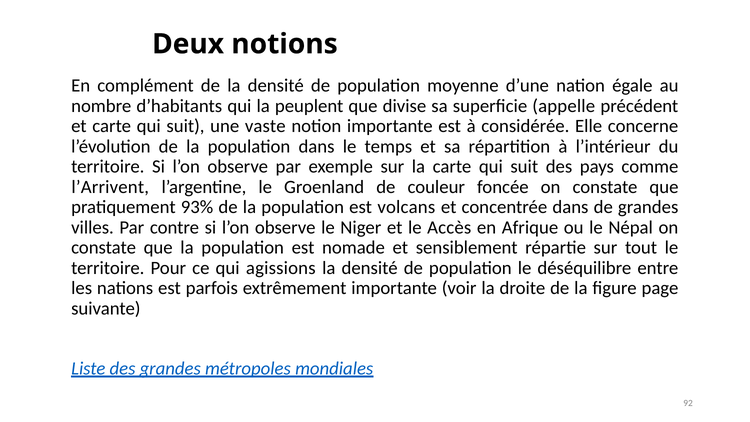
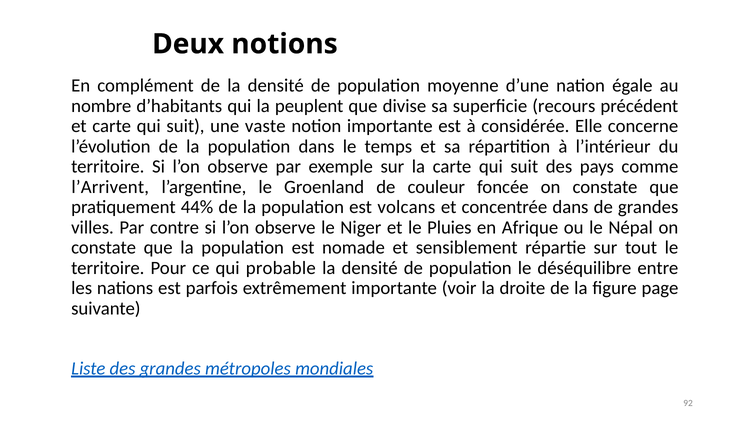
appelle: appelle -> recours (564, 106)
93%: 93% -> 44% (197, 207)
Accès: Accès -> Pluies (449, 227)
agissions: agissions -> probable (281, 268)
